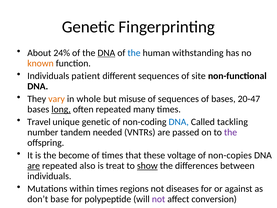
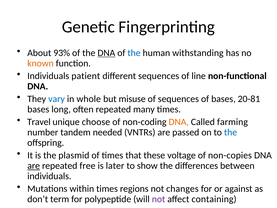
24%: 24% -> 93% (62, 53)
site: site -> line (199, 76)
vary colour: orange -> blue (57, 99)
20-47: 20-47 -> 20-81 (249, 99)
long underline: present -> none (61, 109)
unique genetic: genetic -> choose (96, 122)
DNA colour: blue -> orange (179, 122)
tackling: tackling -> farming (232, 122)
the colour: purple -> blue (231, 132)
become: become -> plasmid (74, 155)
also: also -> free (87, 165)
treat: treat -> later (115, 165)
show underline: present -> none (147, 165)
diseases: diseases -> changes (182, 188)
base: base -> term (60, 199)
conversion: conversion -> containing (214, 199)
